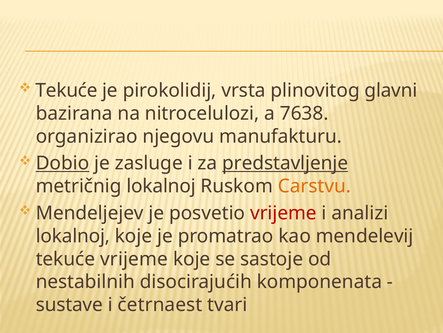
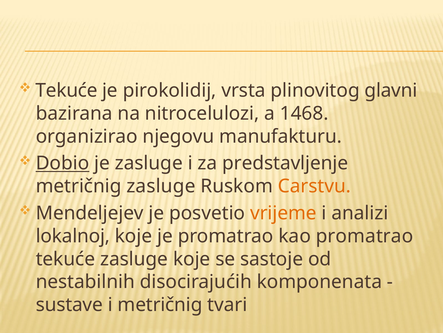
7638: 7638 -> 1468 (304, 113)
predstavljenje underline: present -> none (285, 163)
metričnig lokalnoj: lokalnoj -> zasluge (161, 186)
vrijeme colour: red -> orange (283, 213)
kao mendelevij: mendelevij -> promatrao (365, 236)
tekuće vrijeme: vrijeme -> zasluge (134, 258)
i četrnaest: četrnaest -> metričnig (160, 304)
